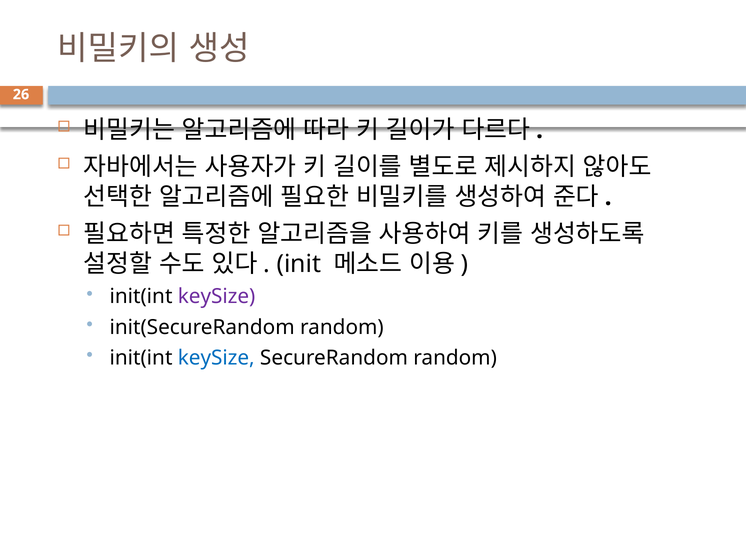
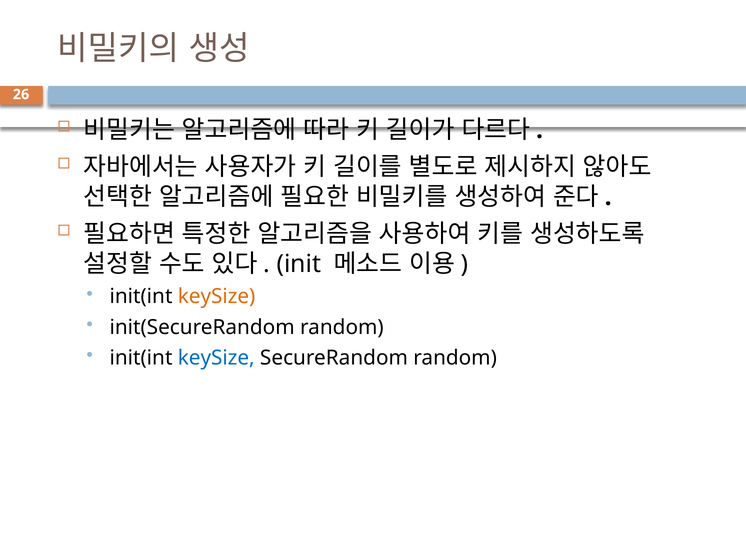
keySize colour: purple -> orange (217, 296)
